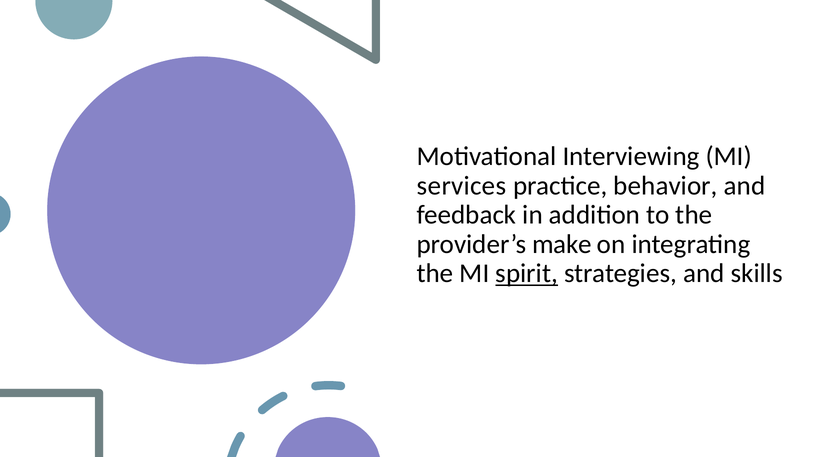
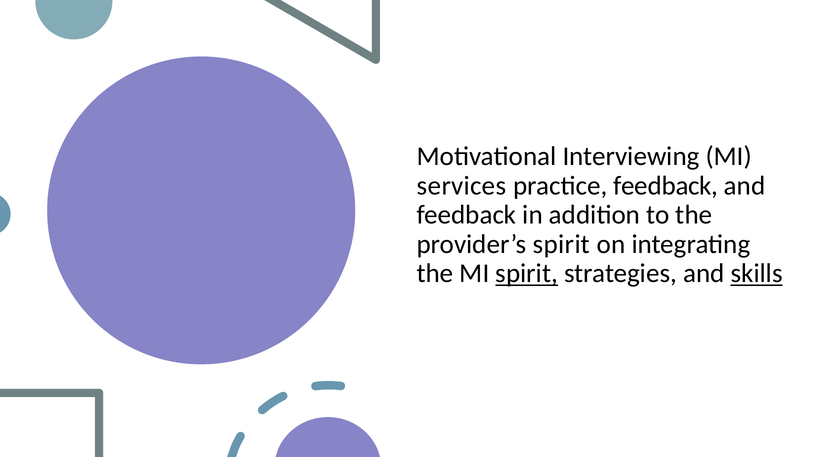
practice behavior: behavior -> feedback (666, 186)
provider’s make: make -> spirit (562, 244)
skills underline: none -> present (757, 274)
